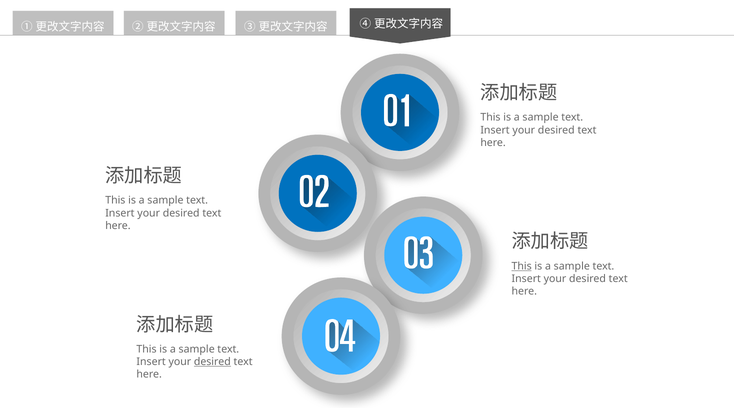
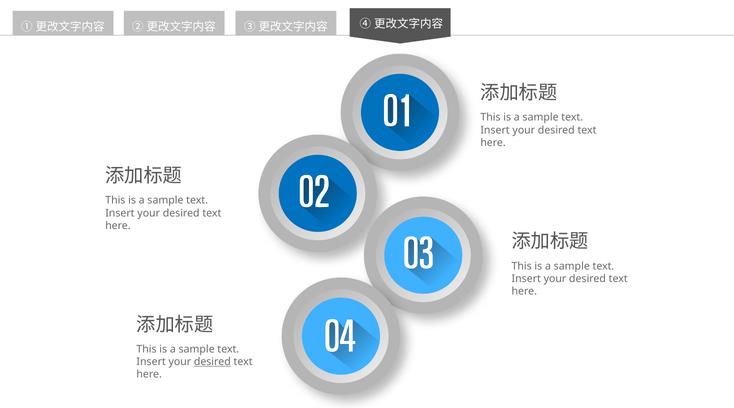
This underline: present -> none (522, 266)
